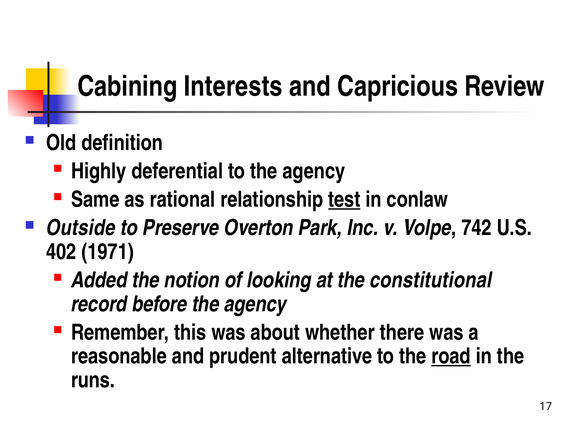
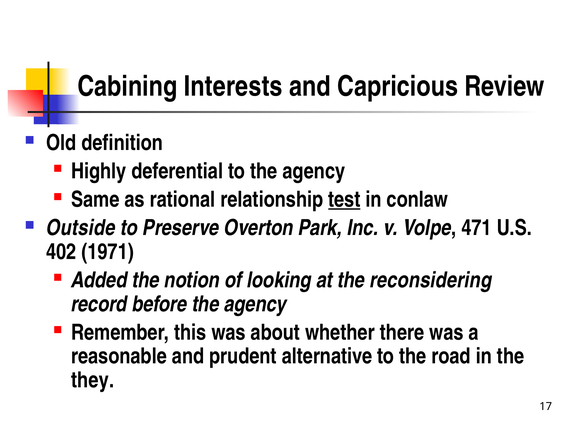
742: 742 -> 471 (476, 228)
constitutional: constitutional -> reconsidering (431, 280)
road underline: present -> none (451, 357)
runs: runs -> they (93, 381)
